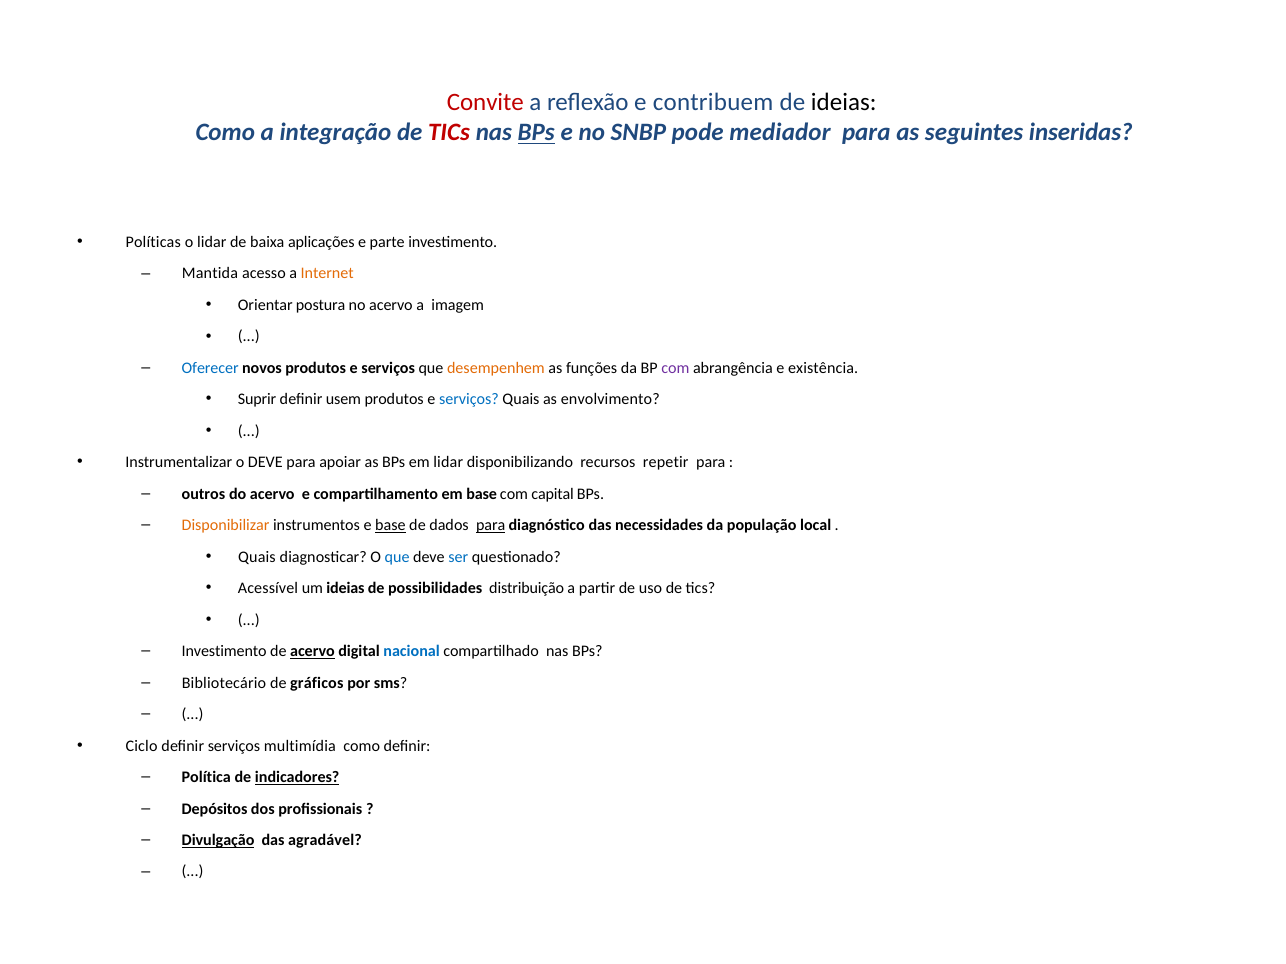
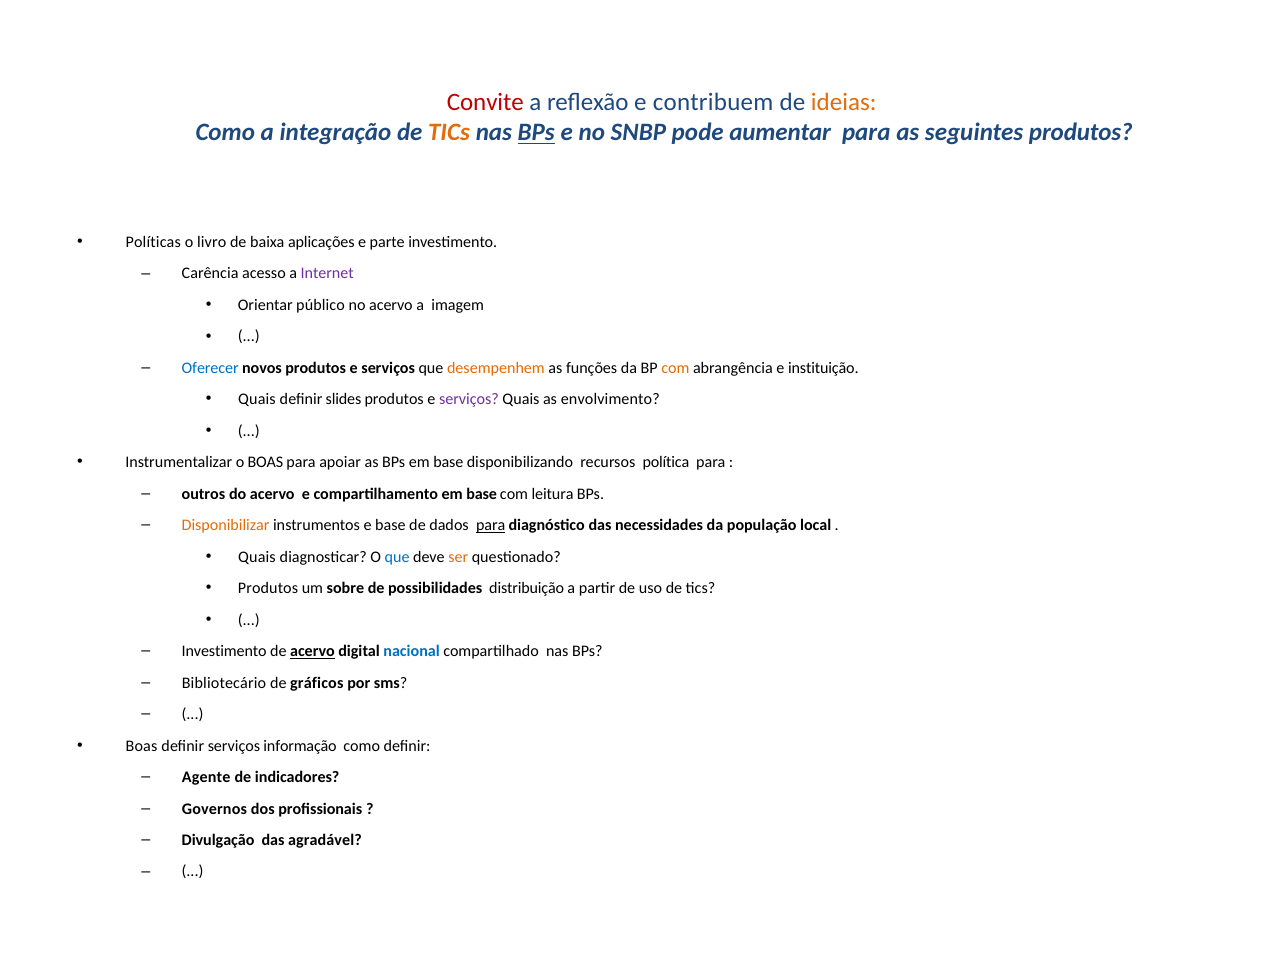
ideias colour: black -> orange (844, 103)
TICs colour: red -> orange (449, 133)
mediador: mediador -> aumentar (780, 133)
seguintes inseridas: inseridas -> produtos (1081, 133)
o lidar: lidar -> livro (212, 242)
Mantida: Mantida -> Carência (210, 274)
Internet colour: orange -> purple (327, 274)
postura: postura -> público (321, 305)
com colour: purple -> orange (675, 368)
existência: existência -> instituição (823, 368)
Suprir: Suprir -> Quais (257, 400)
usem: usem -> slides (344, 400)
serviços colour: blue -> purple (469, 400)
o DEVE: DEVE -> BOAS (265, 463)
BPs em lidar: lidar -> base (448, 463)
repetir: repetir -> política (666, 463)
capital: capital -> leitura (553, 494)
base underline: present -> none (390, 526)
ser colour: blue -> orange (458, 557)
Acessível: Acessível -> Produtos (268, 589)
um ideias: ideias -> sobre (345, 589)
Ciclo: Ciclo -> Boas (142, 746)
multimídia: multimídia -> informação (300, 746)
Política: Política -> Agente (206, 778)
indicadores underline: present -> none (297, 778)
Depósitos: Depósitos -> Governos (214, 809)
Divulgação underline: present -> none (218, 841)
